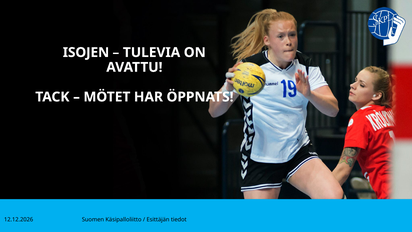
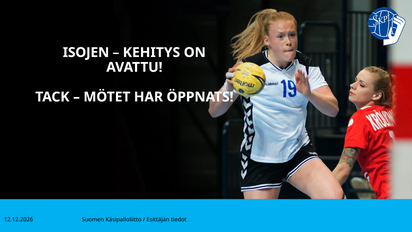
TULEVIA: TULEVIA -> KEHITYS (151, 52)
